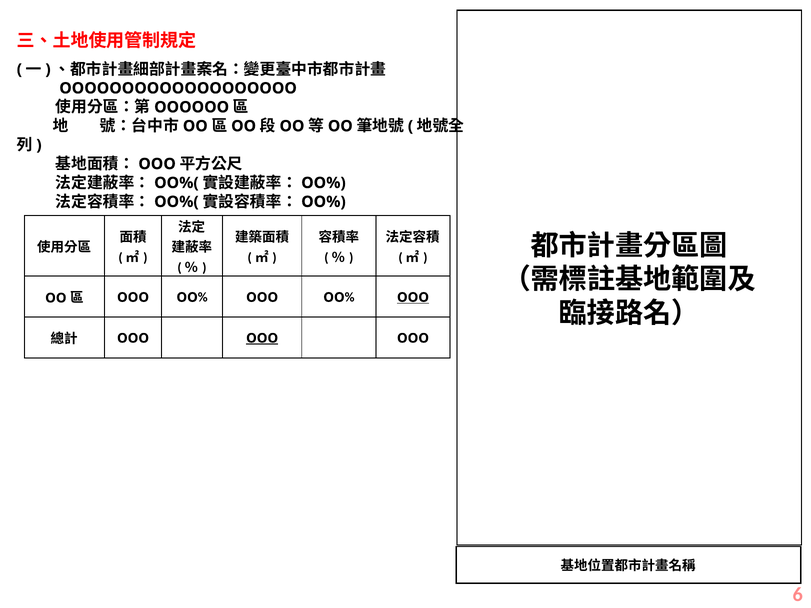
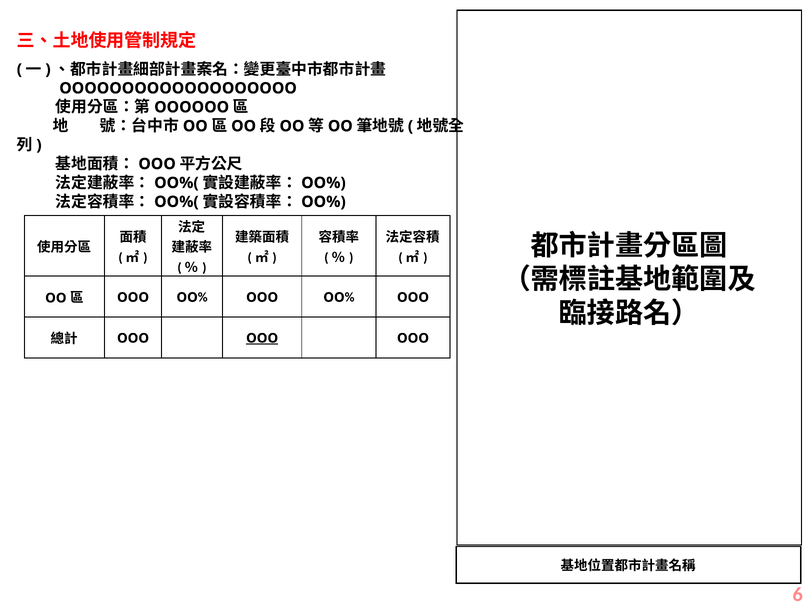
OOO underline: present -> none (413, 298)
